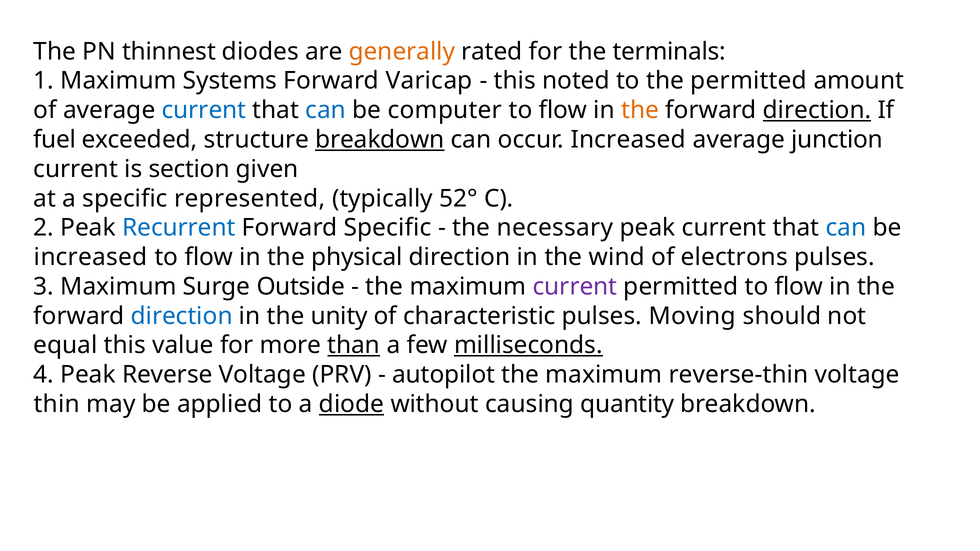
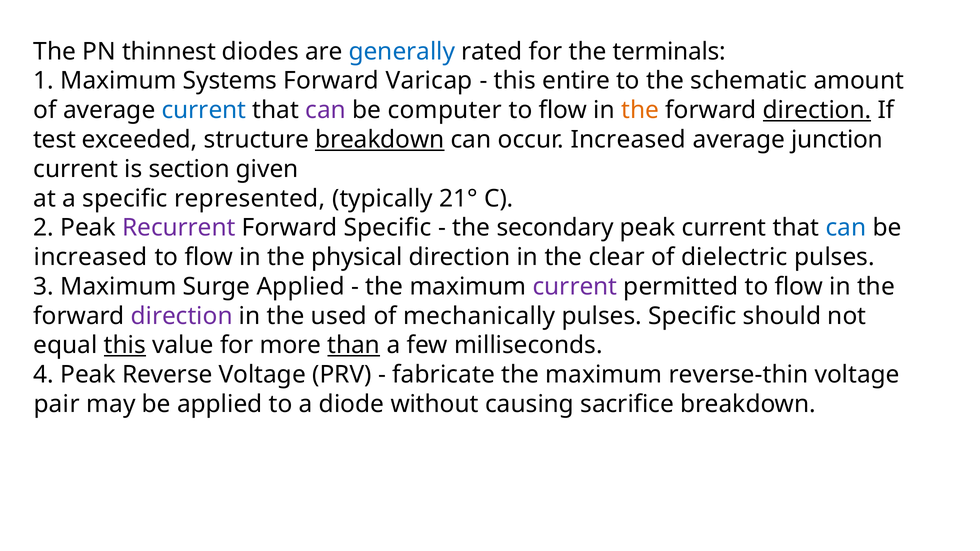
generally colour: orange -> blue (402, 52)
noted: noted -> entire (576, 81)
the permitted: permitted -> schematic (749, 81)
can colour: blue -> purple (326, 110)
fuel: fuel -> test (55, 140)
52°: 52° -> 21° (459, 199)
Recurrent colour: blue -> purple (179, 228)
necessary: necessary -> secondary (555, 228)
wind: wind -> clear (617, 257)
electrons: electrons -> dielectric (734, 257)
Surge Outside: Outside -> Applied (301, 287)
direction colour: blue -> purple (182, 316)
unity: unity -> used (339, 316)
characteristic: characteristic -> mechanically (479, 316)
pulses Moving: Moving -> Specific (692, 316)
this underline: none -> present (125, 346)
milliseconds underline: present -> none (528, 346)
autopilot: autopilot -> fabricate (444, 375)
thin: thin -> pair (57, 404)
diode underline: present -> none (352, 404)
quantity: quantity -> sacrifice (627, 404)
